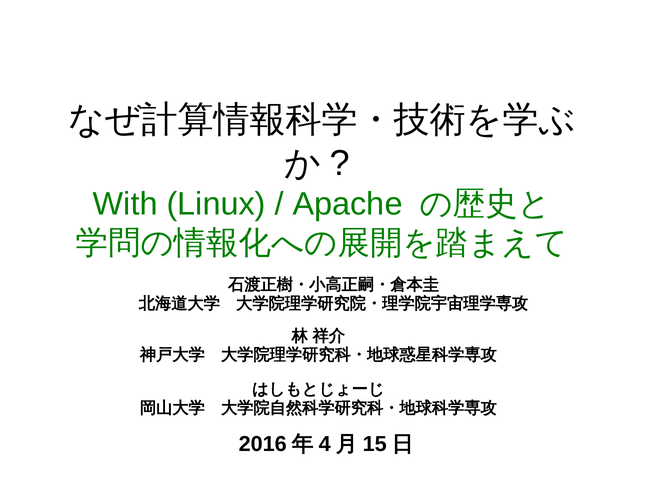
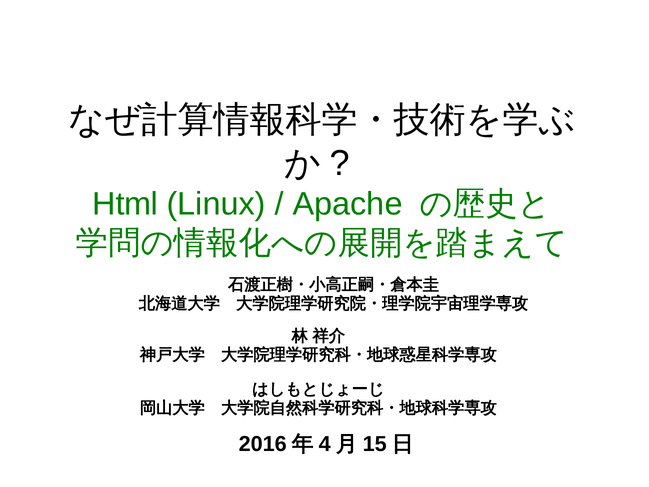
With: With -> Html (125, 204)
